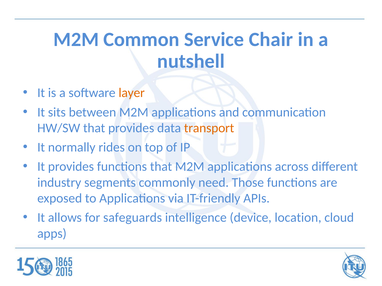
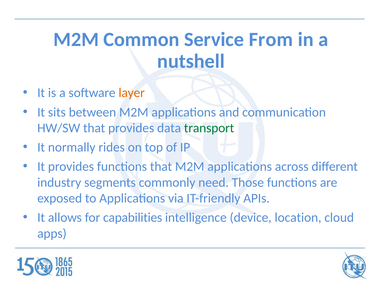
Chair: Chair -> From (271, 39)
transport colour: orange -> green (209, 128)
safeguards: safeguards -> capabilities (133, 218)
